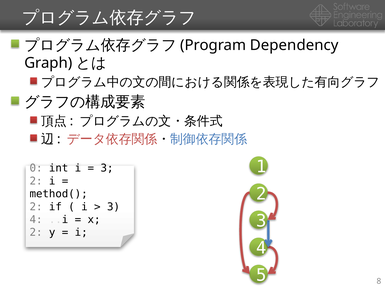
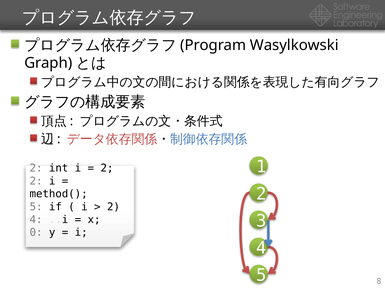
Dependency: Dependency -> Wasylkowski (294, 45)
0: 0 -> 2 (36, 168)
3: 3 -> 2 (107, 168)
2: 2 -> 5 (36, 207)
3: 3 -> 2 (113, 207)
2: 2 -> 0 (36, 232)
